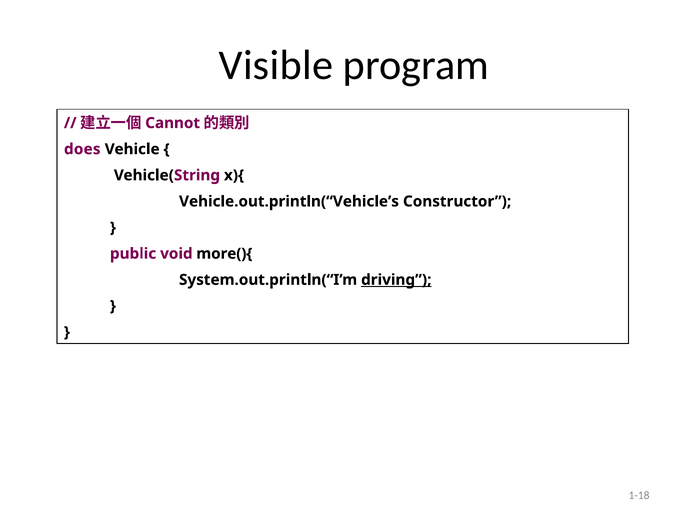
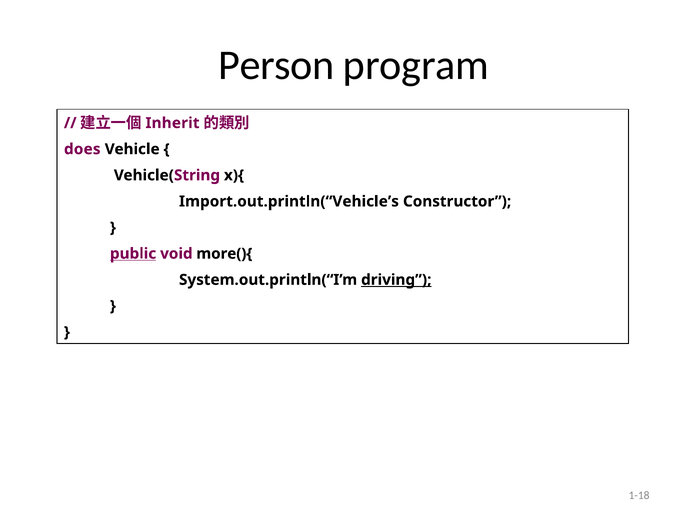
Visible: Visible -> Person (276, 65)
Cannot: Cannot -> Inherit (172, 123)
Vehicle.out.println(“Vehicle’s: Vehicle.out.println(“Vehicle’s -> Import.out.println(“Vehicle’s (289, 201)
public underline: none -> present (133, 253)
